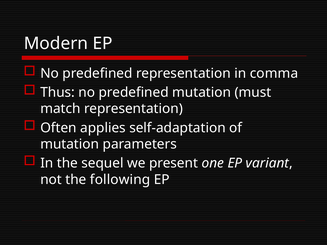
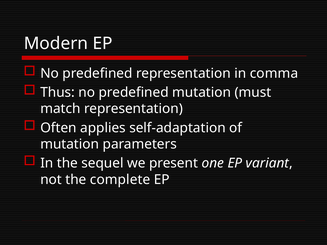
following: following -> complete (120, 180)
